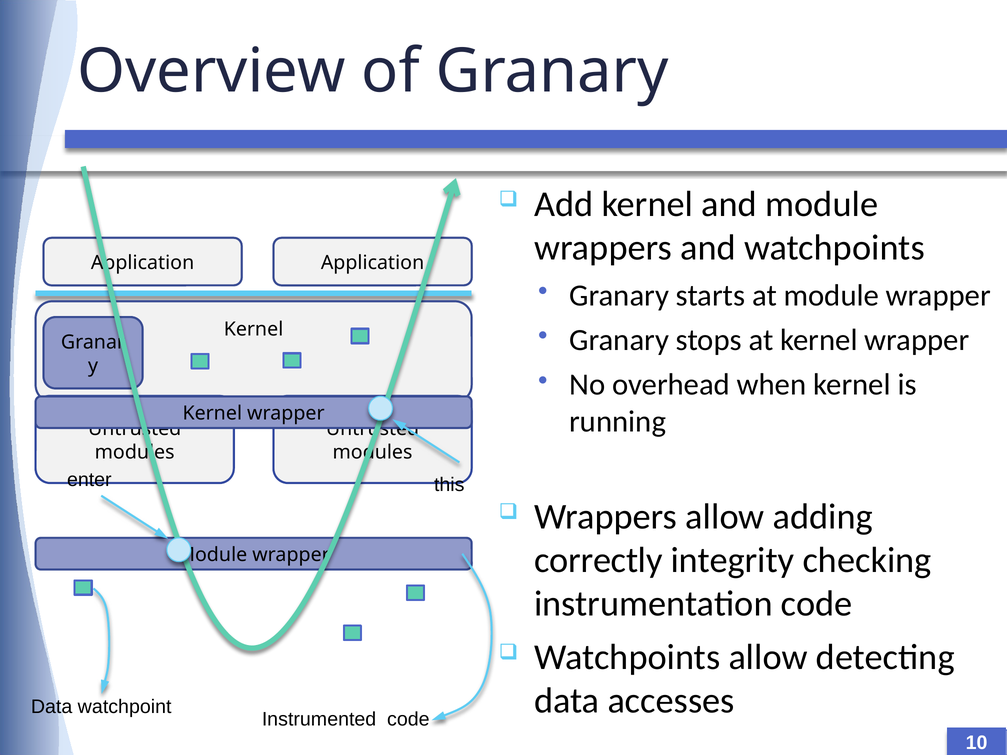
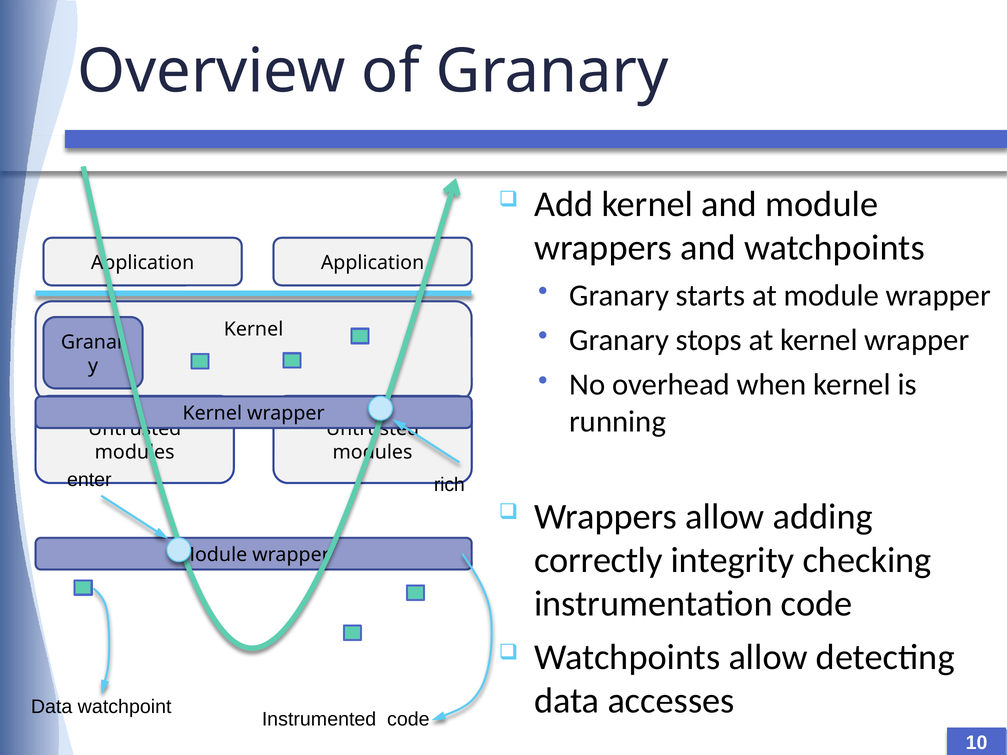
this: this -> rich (449, 485)
